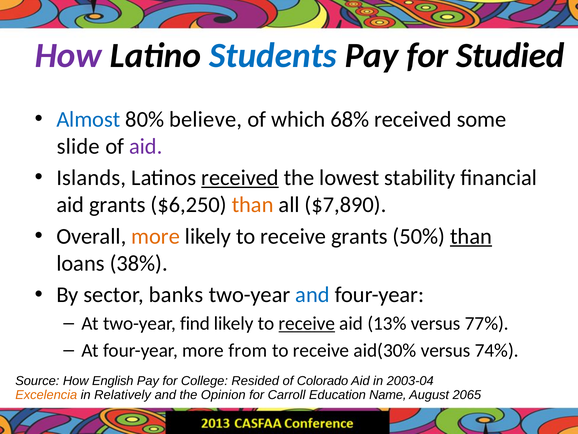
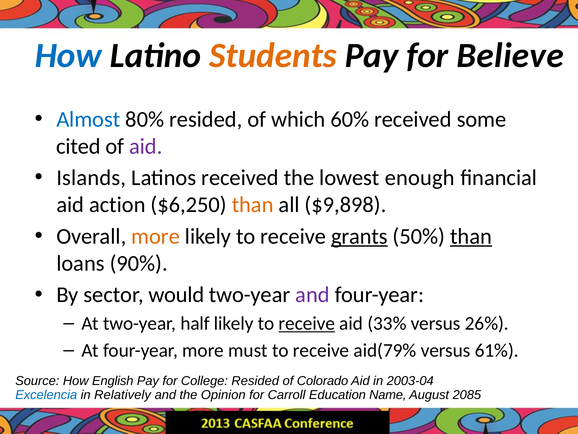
How colour: purple -> blue (68, 55)
Students colour: blue -> orange (273, 55)
Studied: Studied -> Believe (510, 55)
80% believe: believe -> resided (206, 119)
68%: 68% -> 60% (350, 119)
slide: slide -> cited (78, 146)
received underline: present -> none (240, 178)
stability: stability -> enough (420, 178)
aid grants: grants -> action (117, 205)
$7,890: $7,890 -> $9,898 (346, 205)
grants underline: none -> present (359, 236)
38%: 38% -> 90% (139, 263)
banks: banks -> would (176, 295)
and colour: blue -> purple (312, 295)
find: find -> half (195, 323)
13%: 13% -> 33% (387, 323)
77%: 77% -> 26% (487, 323)
from: from -> must (248, 350)
aid(30%: aid(30% -> aid(79% (385, 350)
74%: 74% -> 61% (497, 350)
Excelencia colour: orange -> blue (46, 394)
2065: 2065 -> 2085 (467, 394)
